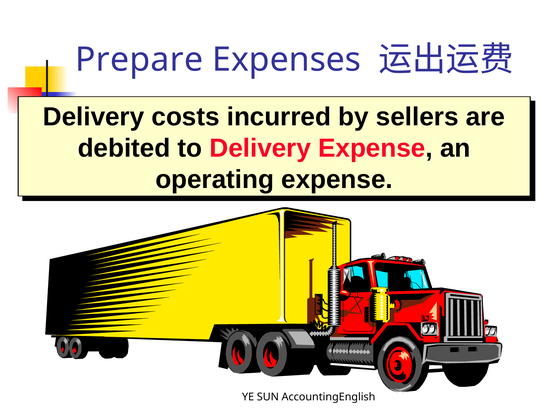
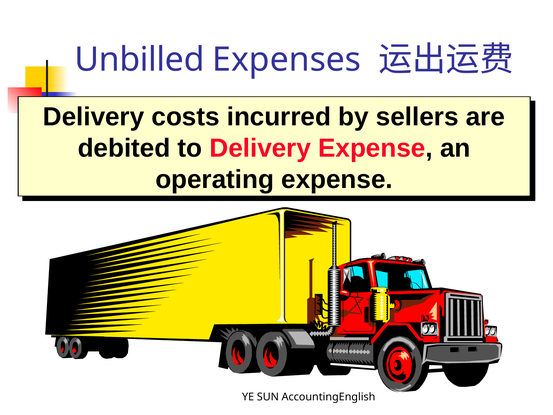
Prepare: Prepare -> Unbilled (139, 60)
